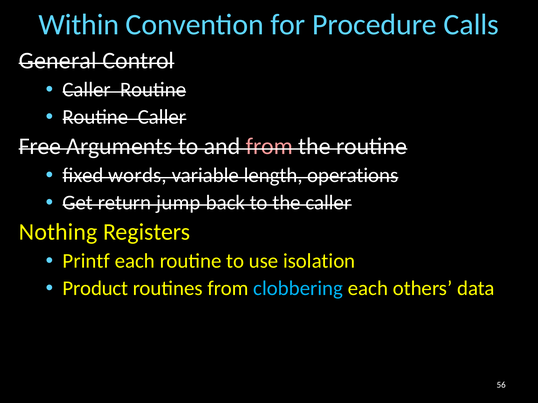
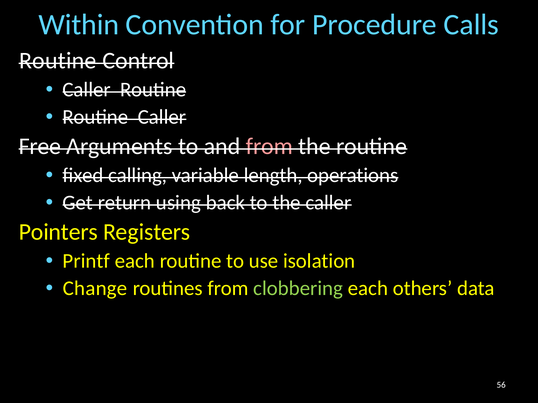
General: General -> Routine (58, 61)
words: words -> calling (138, 176)
jump: jump -> using (178, 203)
Nothing: Nothing -> Pointers (58, 232)
Product: Product -> Change (95, 289)
clobbering colour: light blue -> light green (298, 289)
